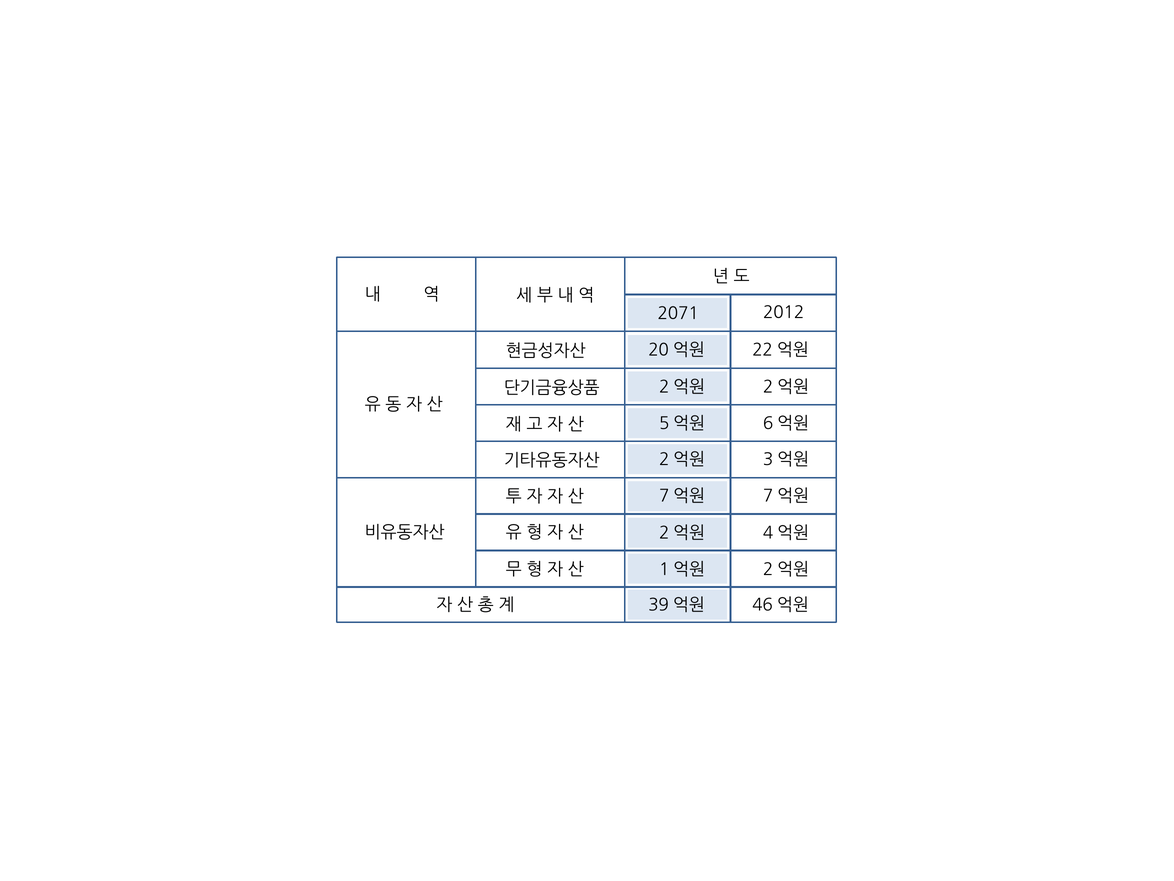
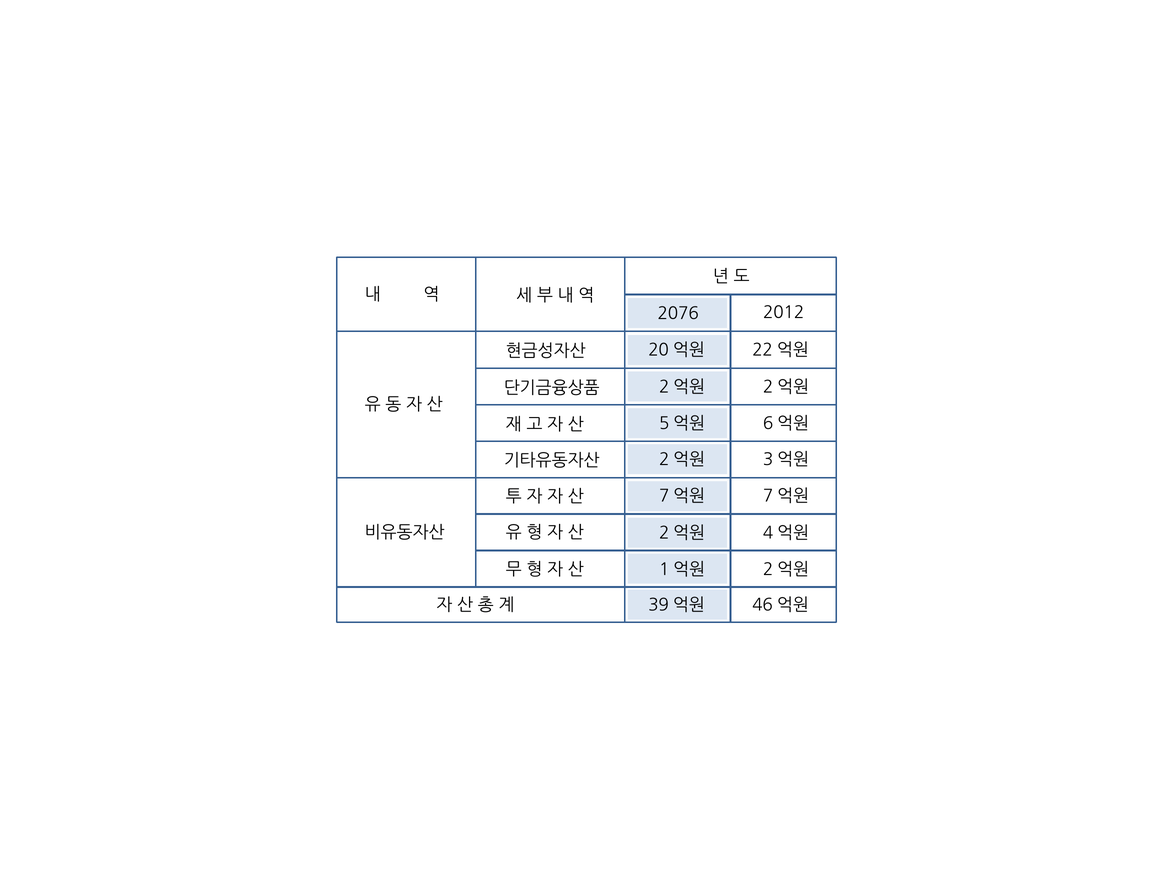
2071: 2071 -> 2076 (678, 313)
